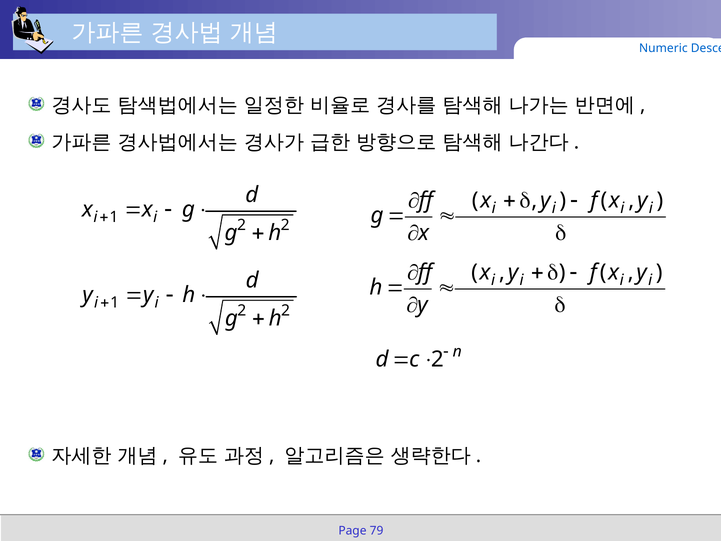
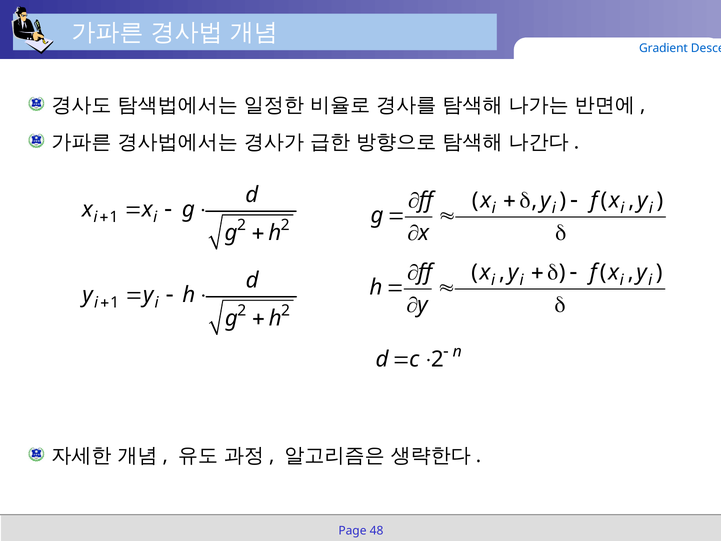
Numeric: Numeric -> Gradient (663, 48)
79: 79 -> 48 (377, 531)
